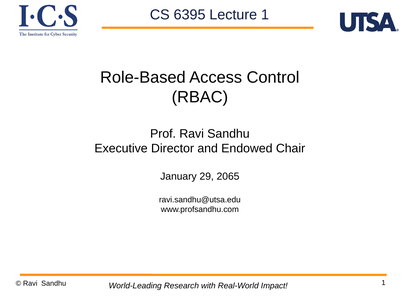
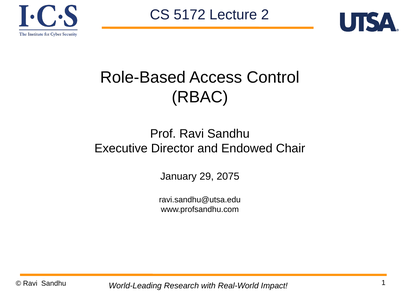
6395: 6395 -> 5172 (190, 15)
Lecture 1: 1 -> 2 (265, 15)
2065: 2065 -> 2075 (228, 176)
